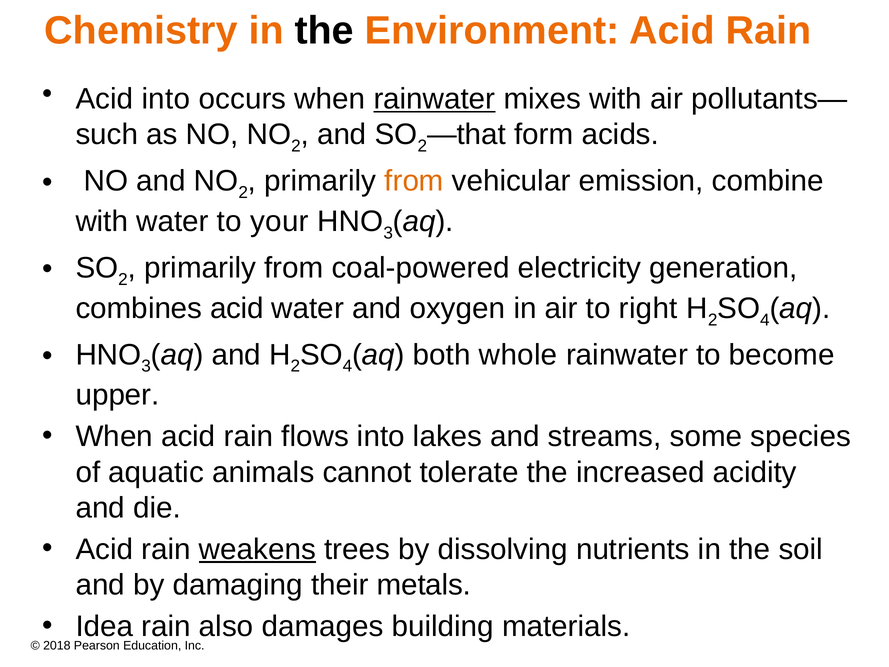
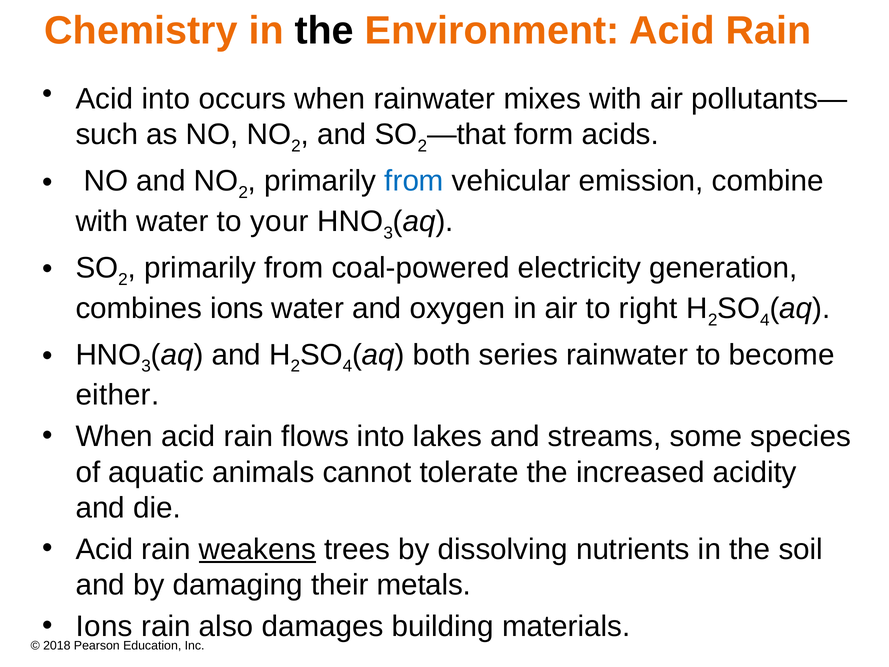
rainwater underline: present -> none (434, 99)
from colour: orange -> blue (414, 181)
combines acid: acid -> ions (237, 308)
whole: whole -> series (518, 355)
upper: upper -> either (117, 395)
Idea: Idea -> Ions (104, 626)
